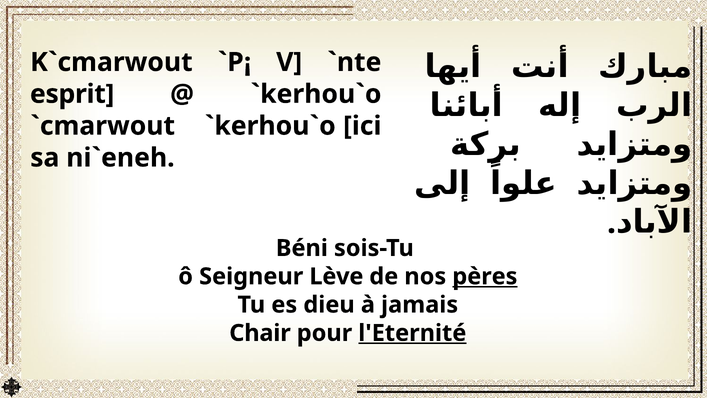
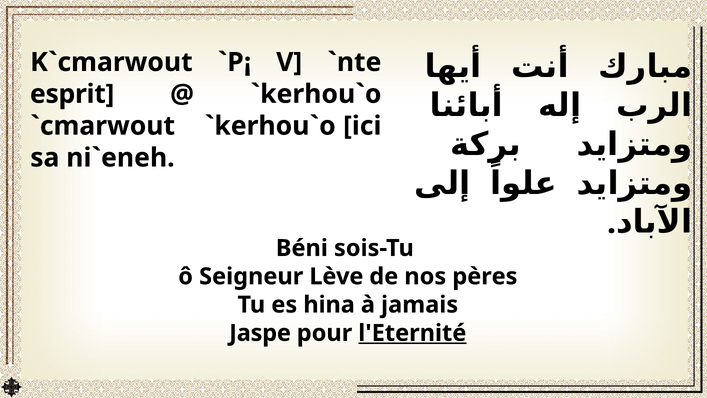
pères underline: present -> none (485, 276)
dieu: dieu -> hina (329, 305)
Chair: Chair -> Jaspe (260, 333)
